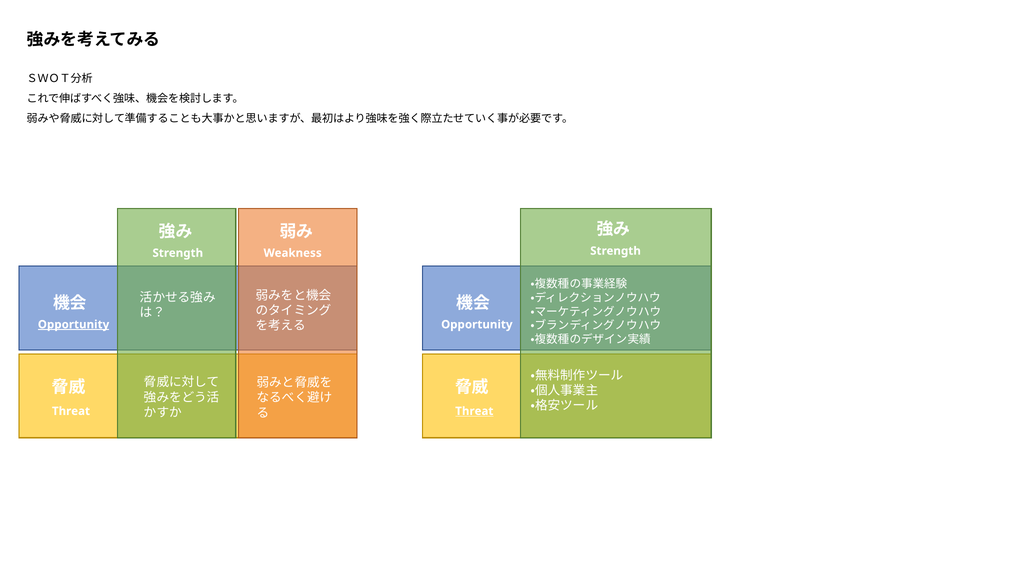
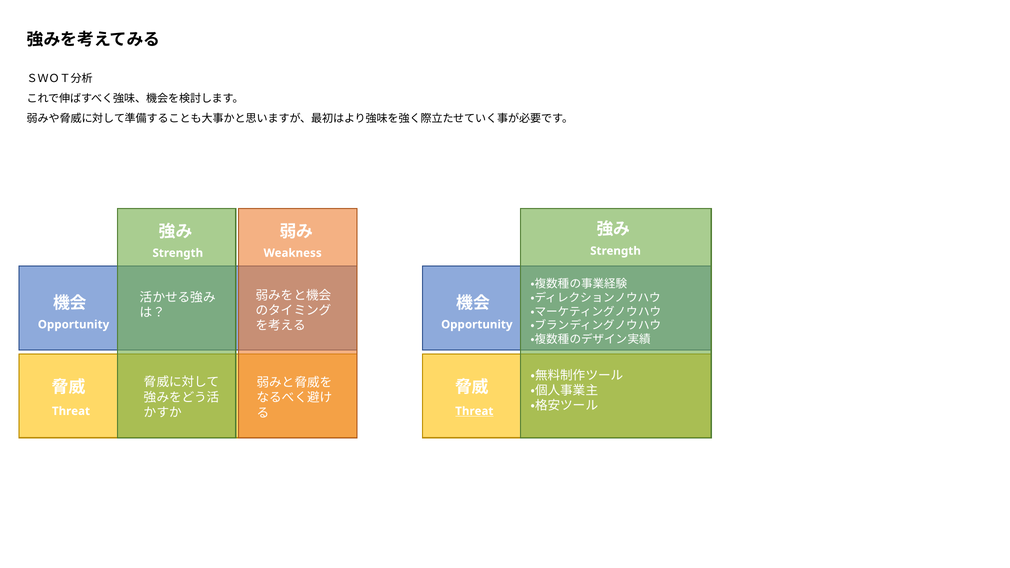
Opportunity underline: present -> none (74, 325)
